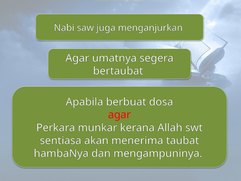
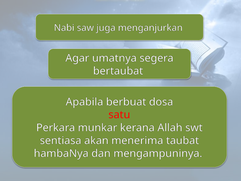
agar: agar -> satu (119, 115)
